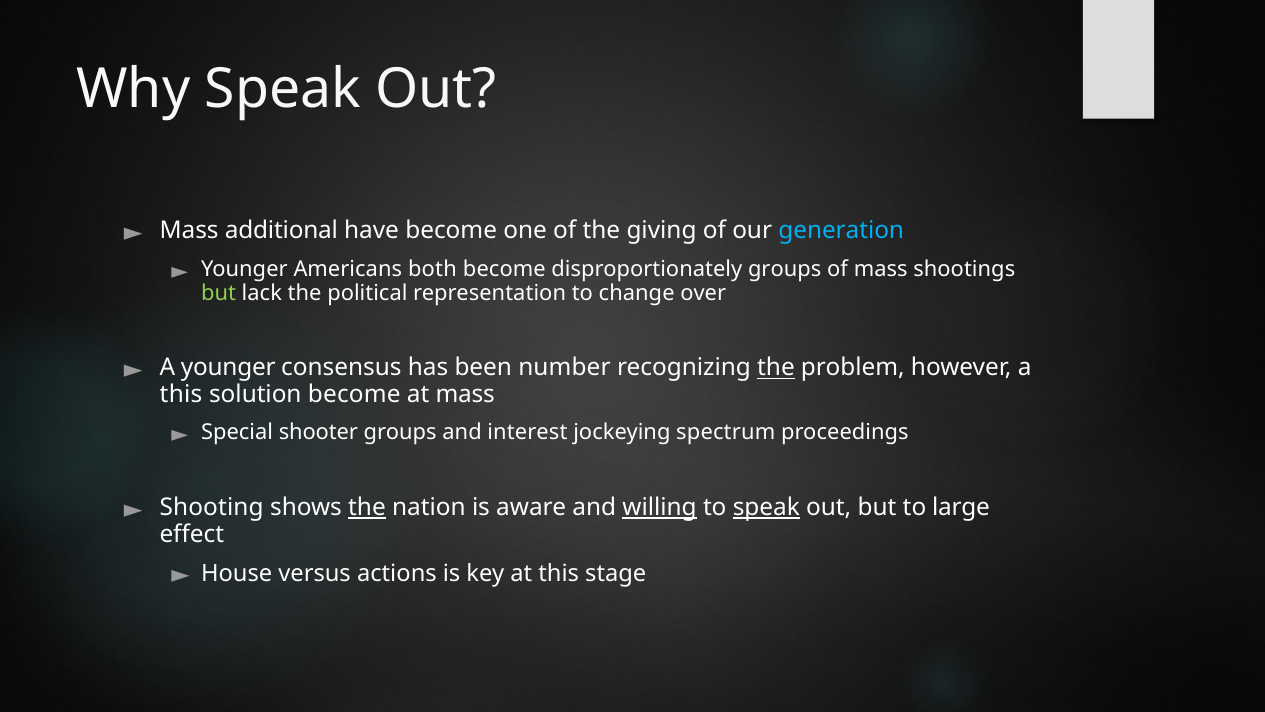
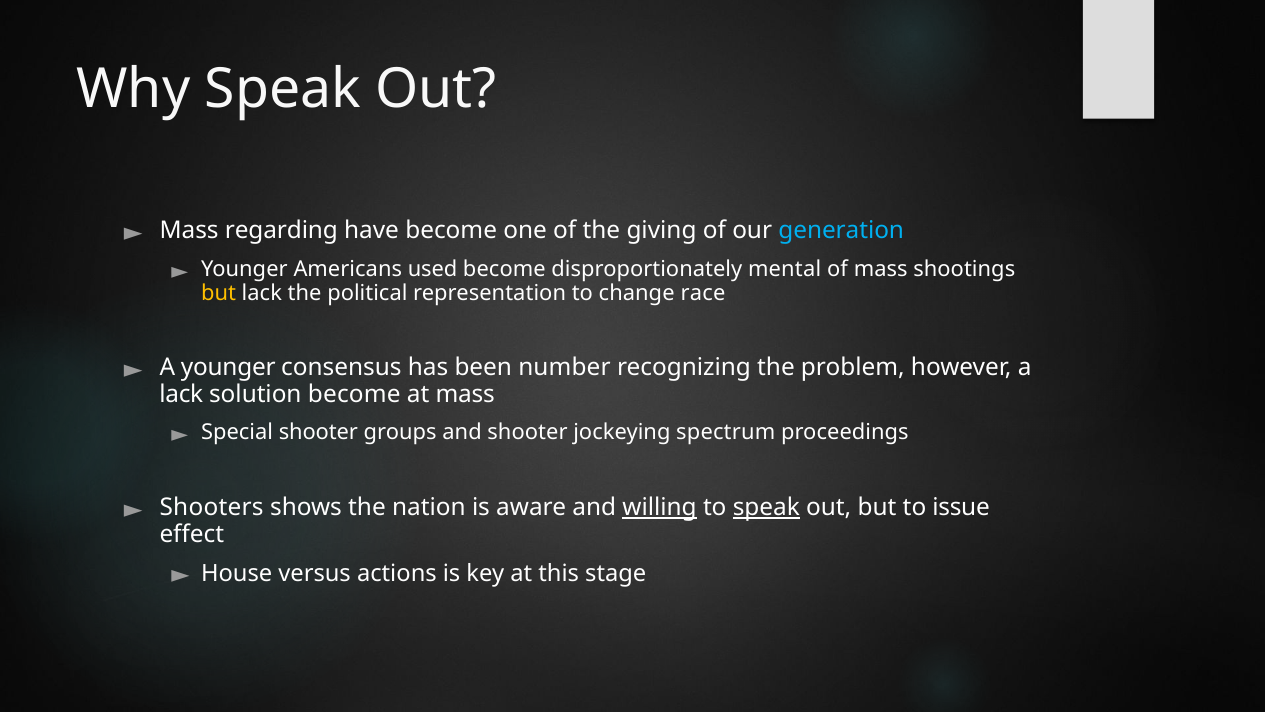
additional: additional -> regarding (281, 231)
both: both -> used (433, 269)
disproportionately groups: groups -> mental (785, 269)
but colour: light green -> yellow (219, 293)
over: over -> race (703, 293)
the underline: present -> none (776, 368)
this: this -> lack (181, 394)
and interest: interest -> shooter (527, 432)
Shooting: Shooting -> Shooters (212, 507)
the underline: present -> none (367, 507)
large: large -> issue (961, 507)
